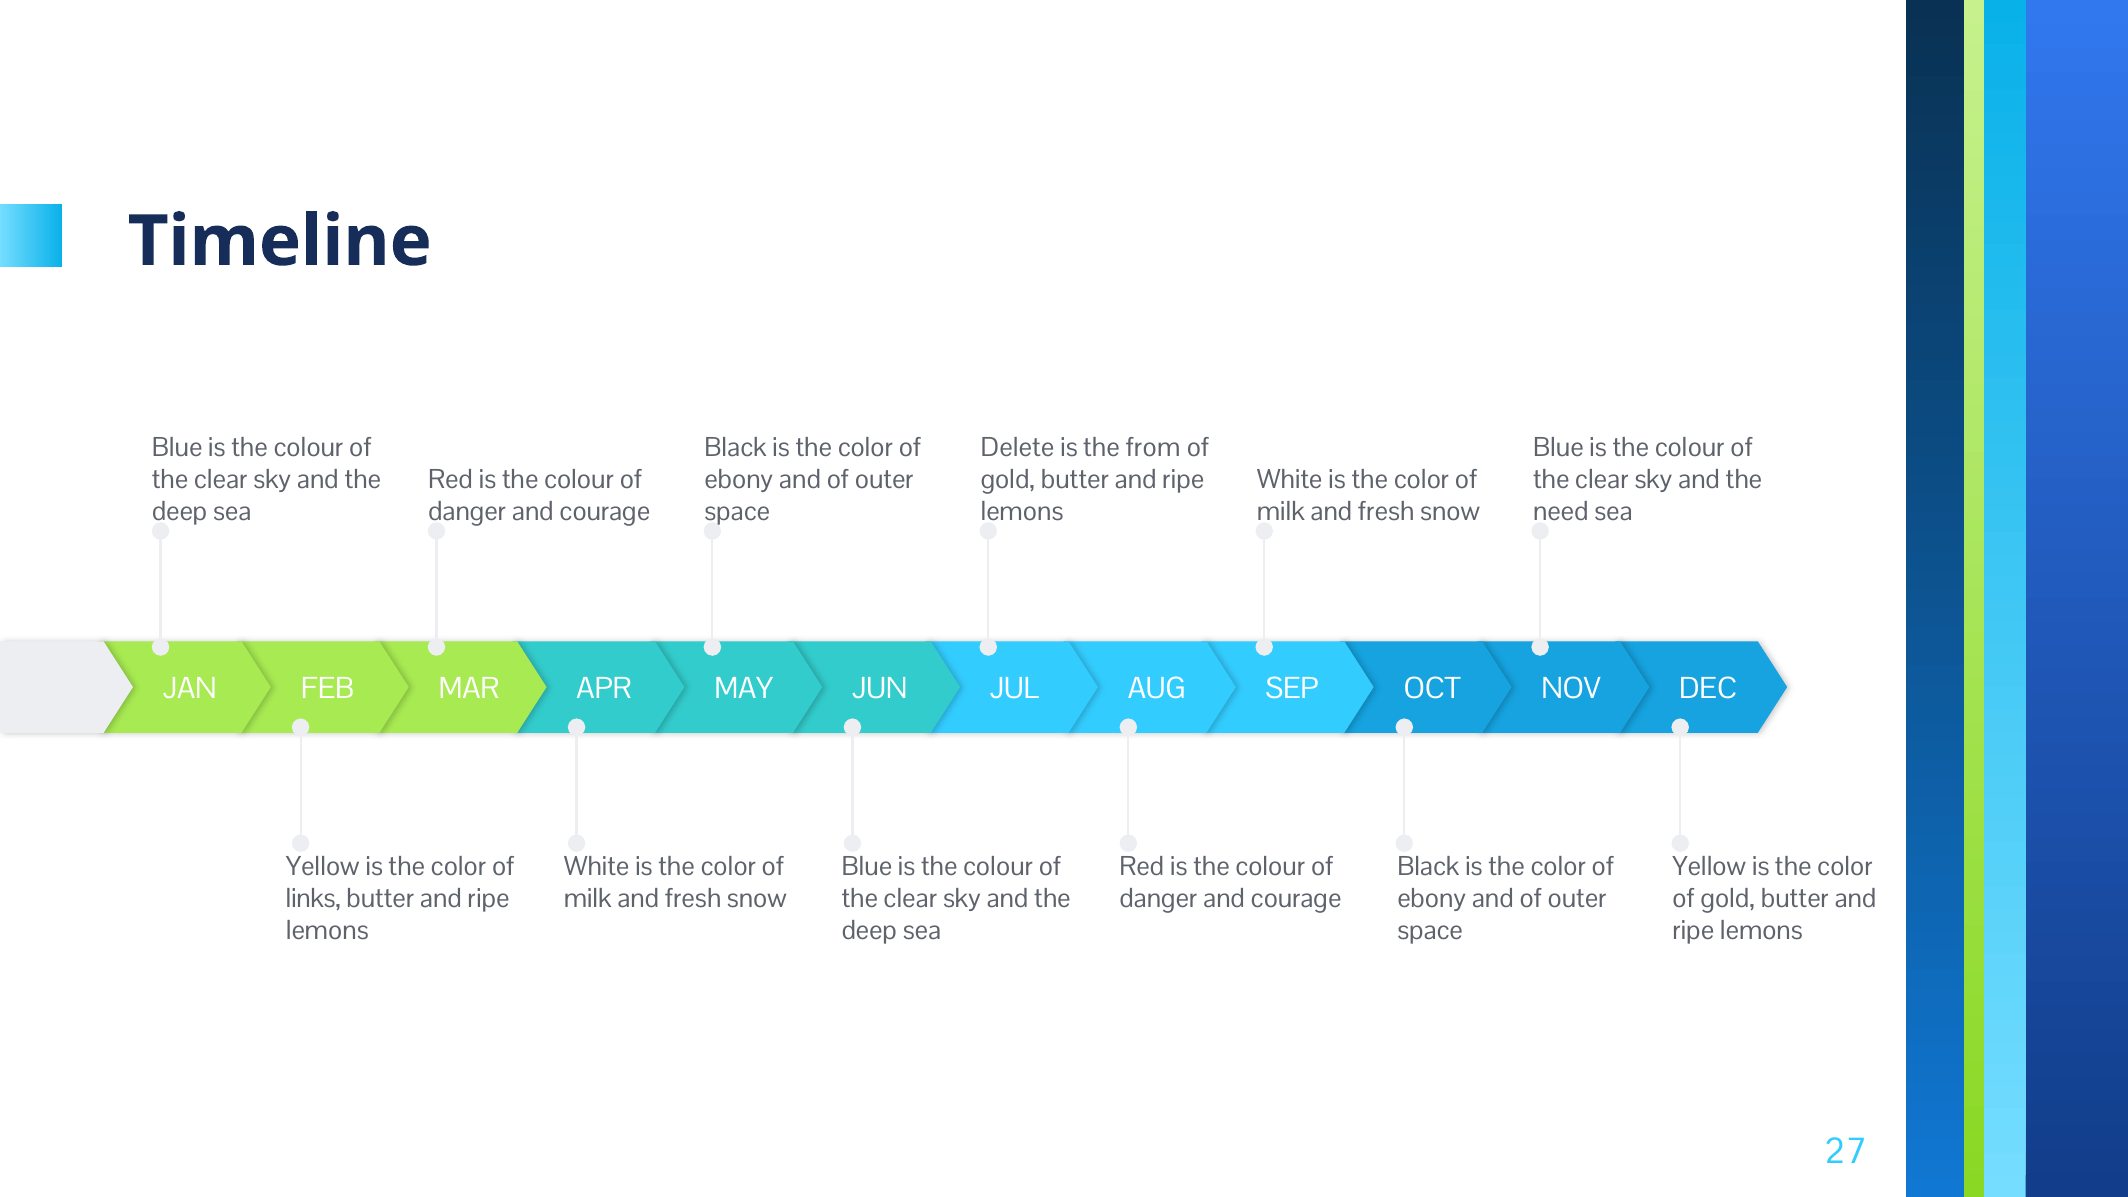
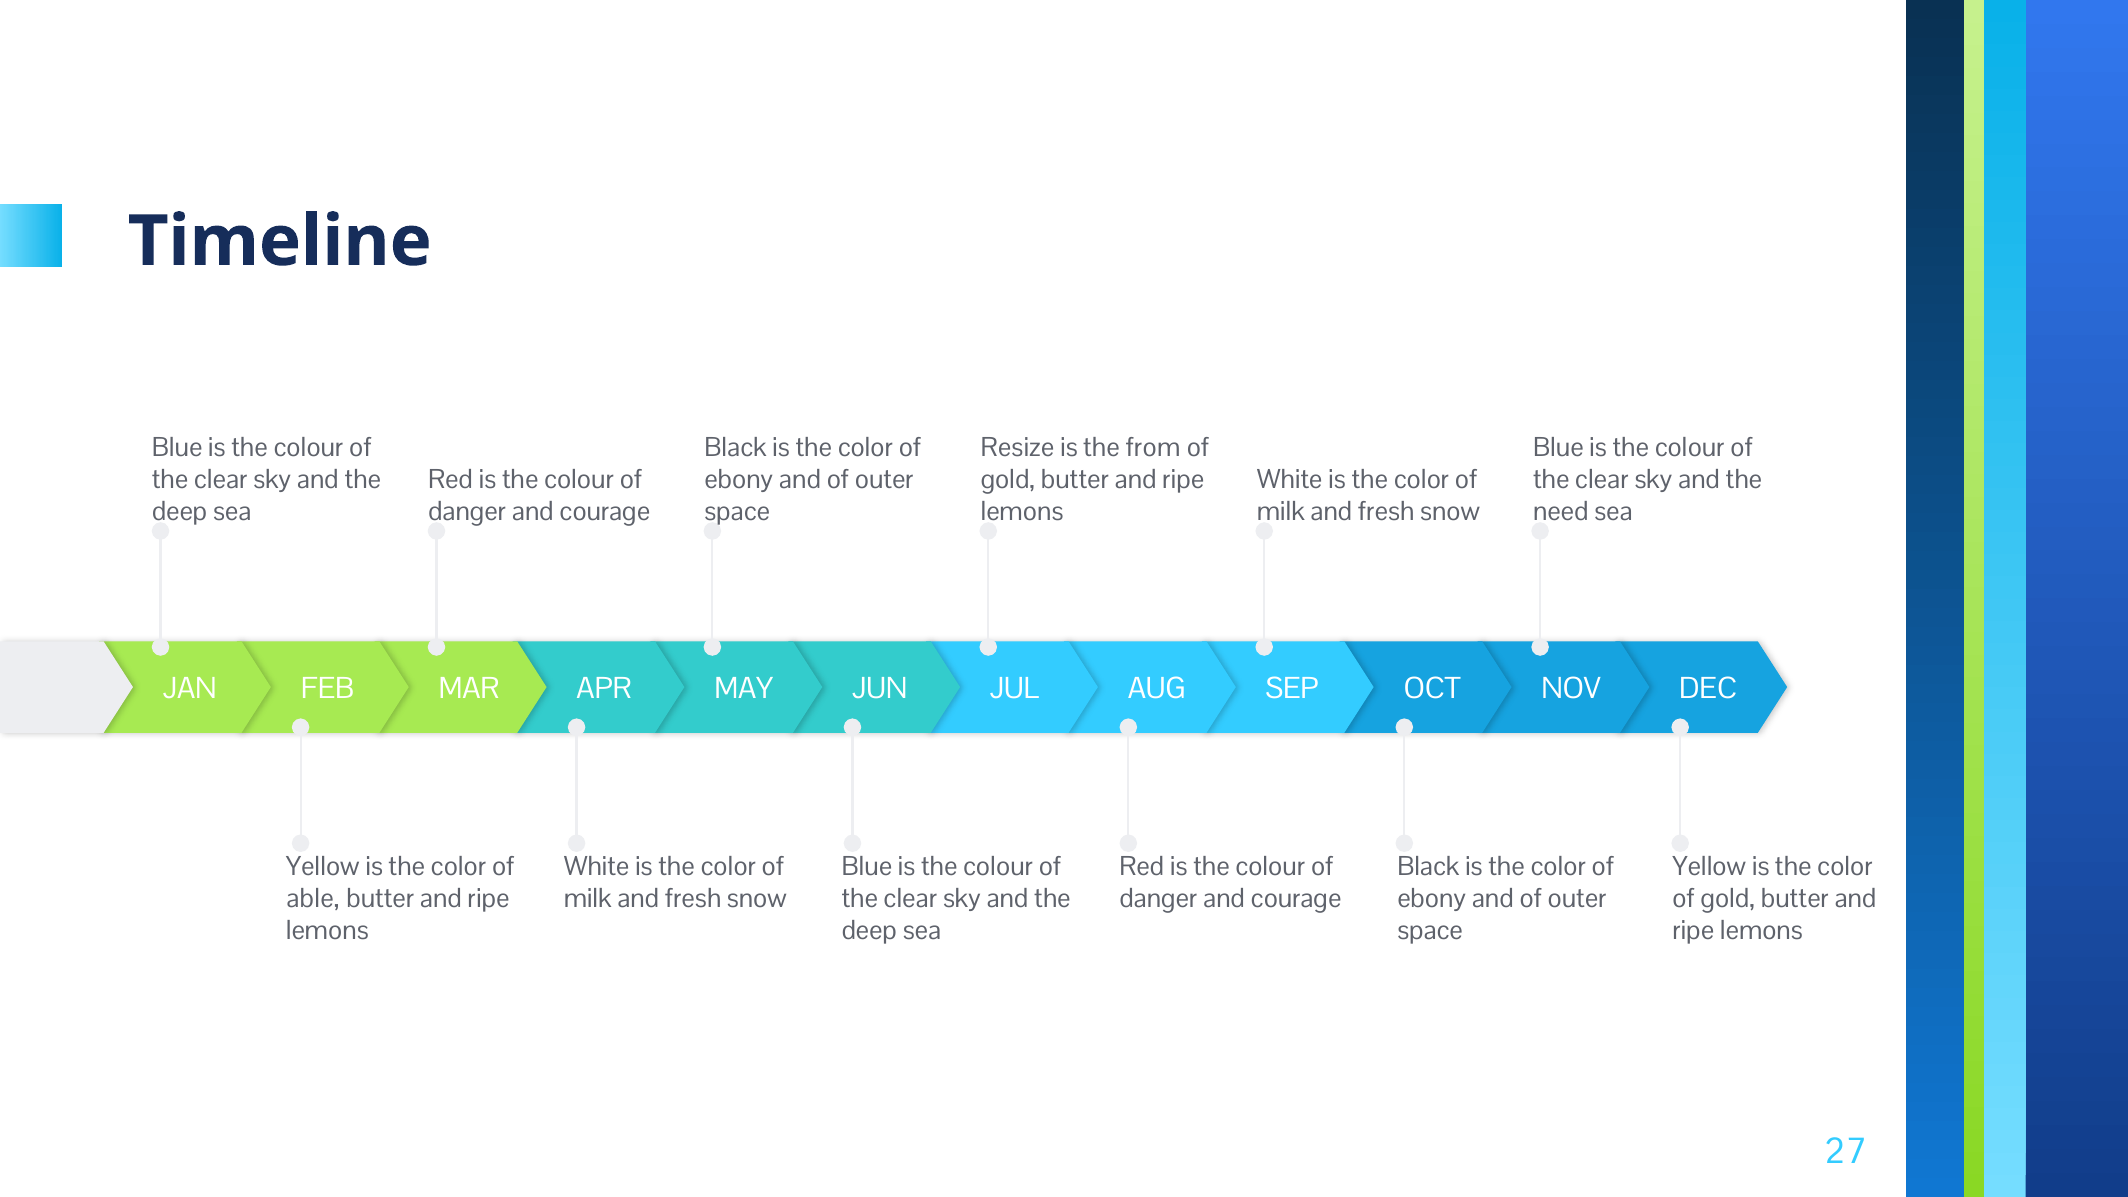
Delete: Delete -> Resize (1017, 448)
links: links -> able (313, 899)
